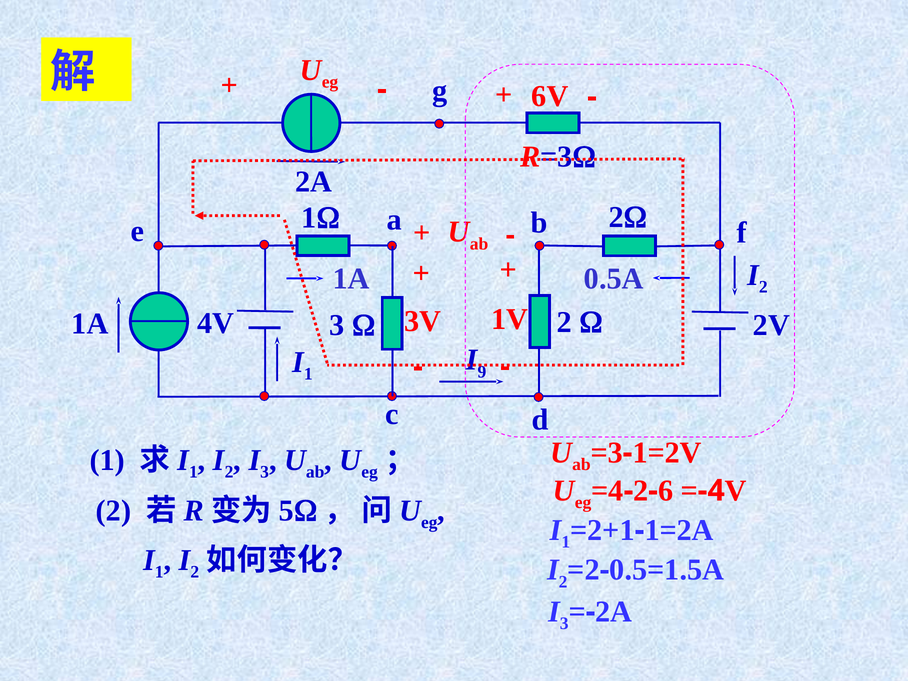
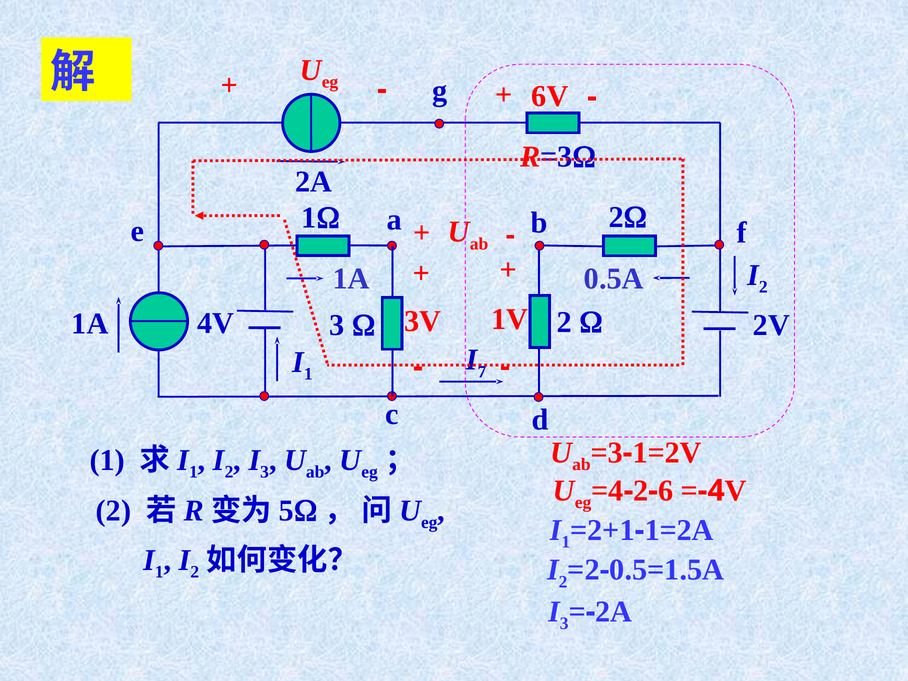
9: 9 -> 7 (482, 372)
